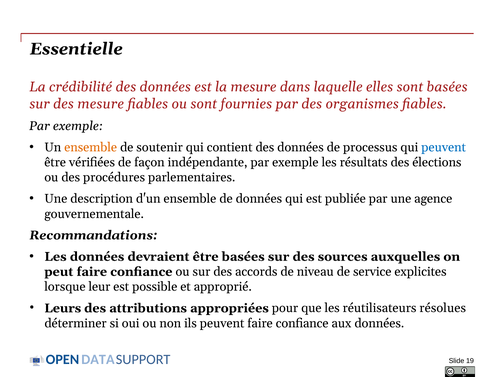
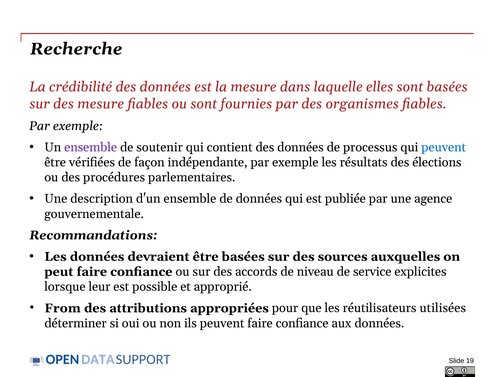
Essentielle: Essentielle -> Recherche (76, 49)
ensemble colour: orange -> purple (91, 147)
Leurs: Leurs -> From (63, 308)
résolues: résolues -> utilisées (443, 308)
